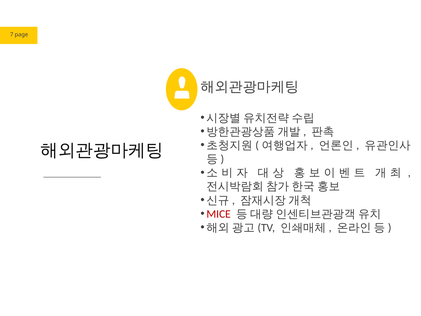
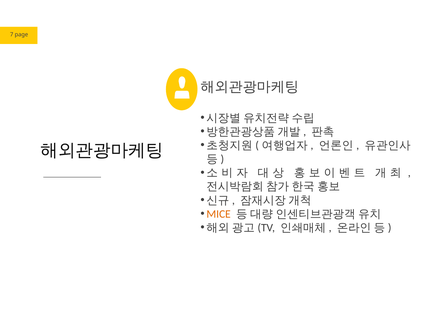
MICE colour: red -> orange (219, 214)
